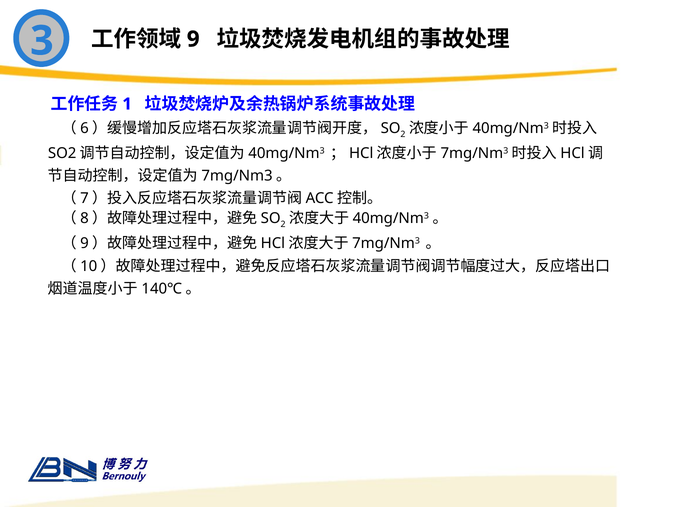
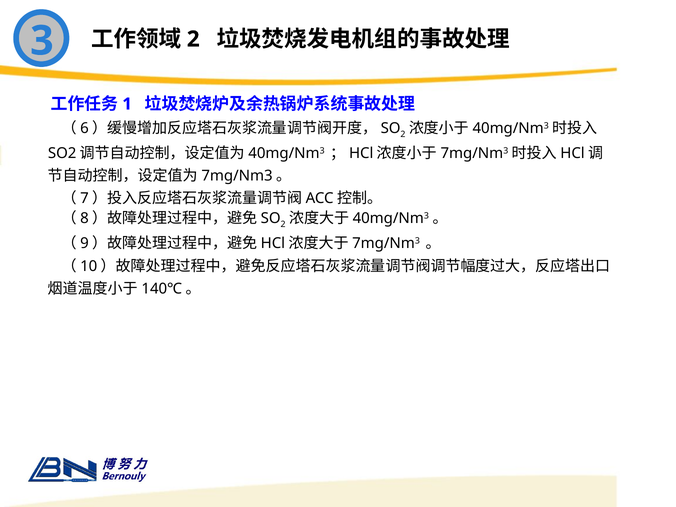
9: 9 -> 2 (193, 39)
